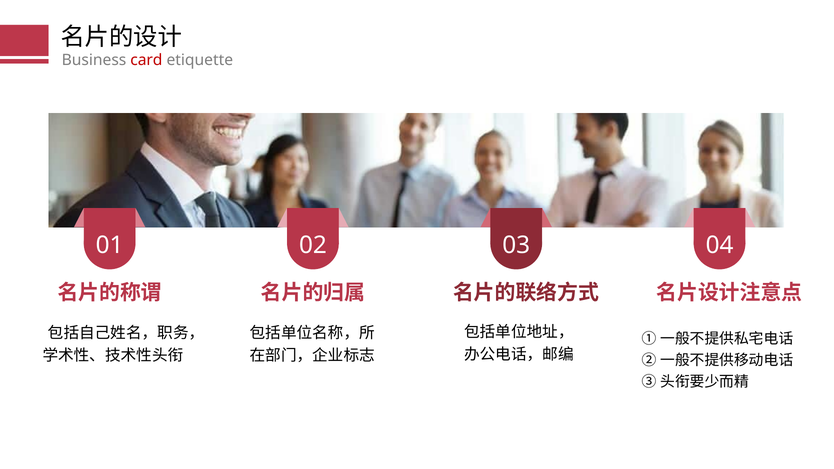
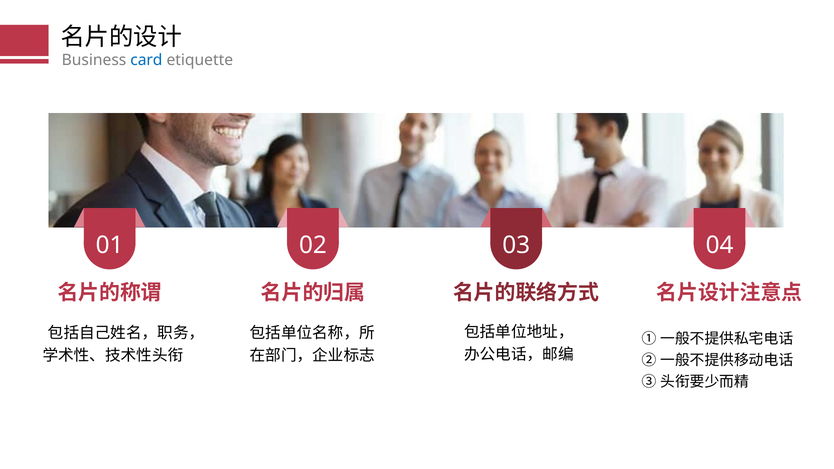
card colour: red -> blue (146, 60)
